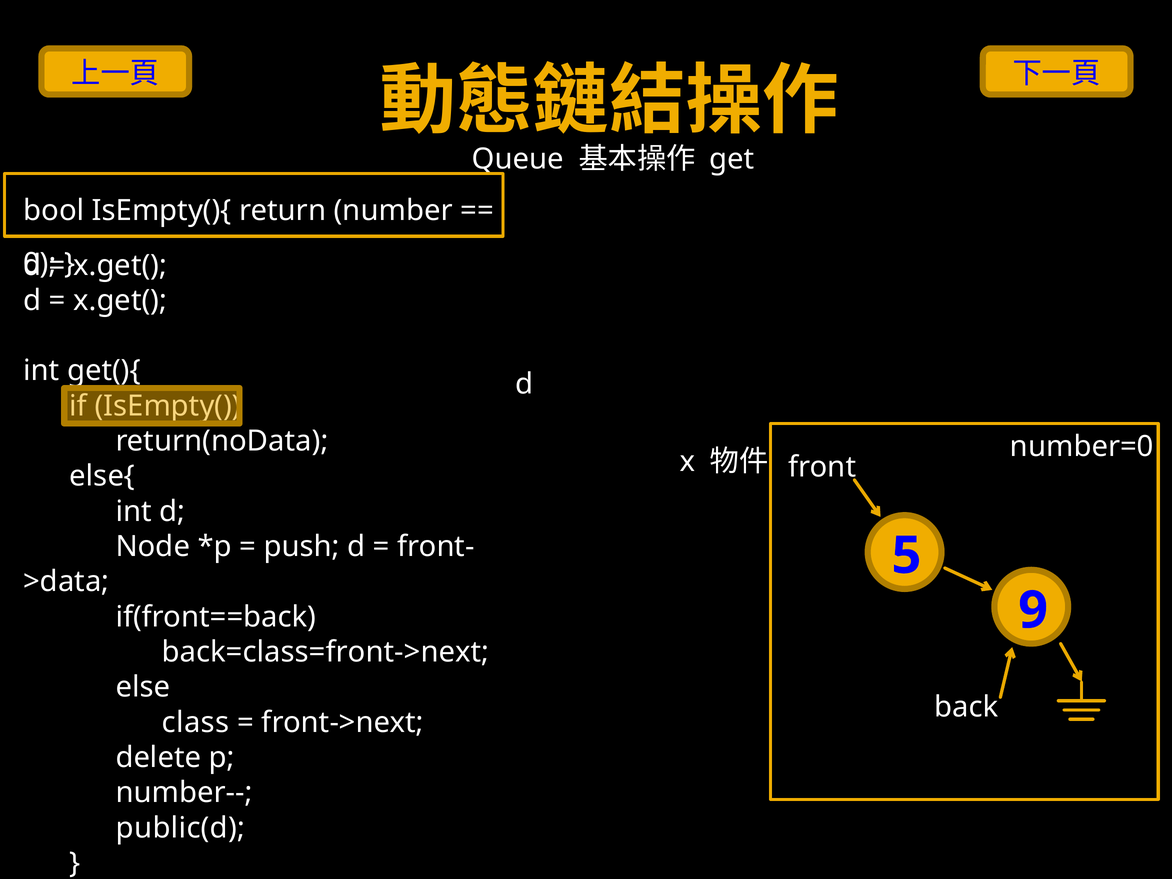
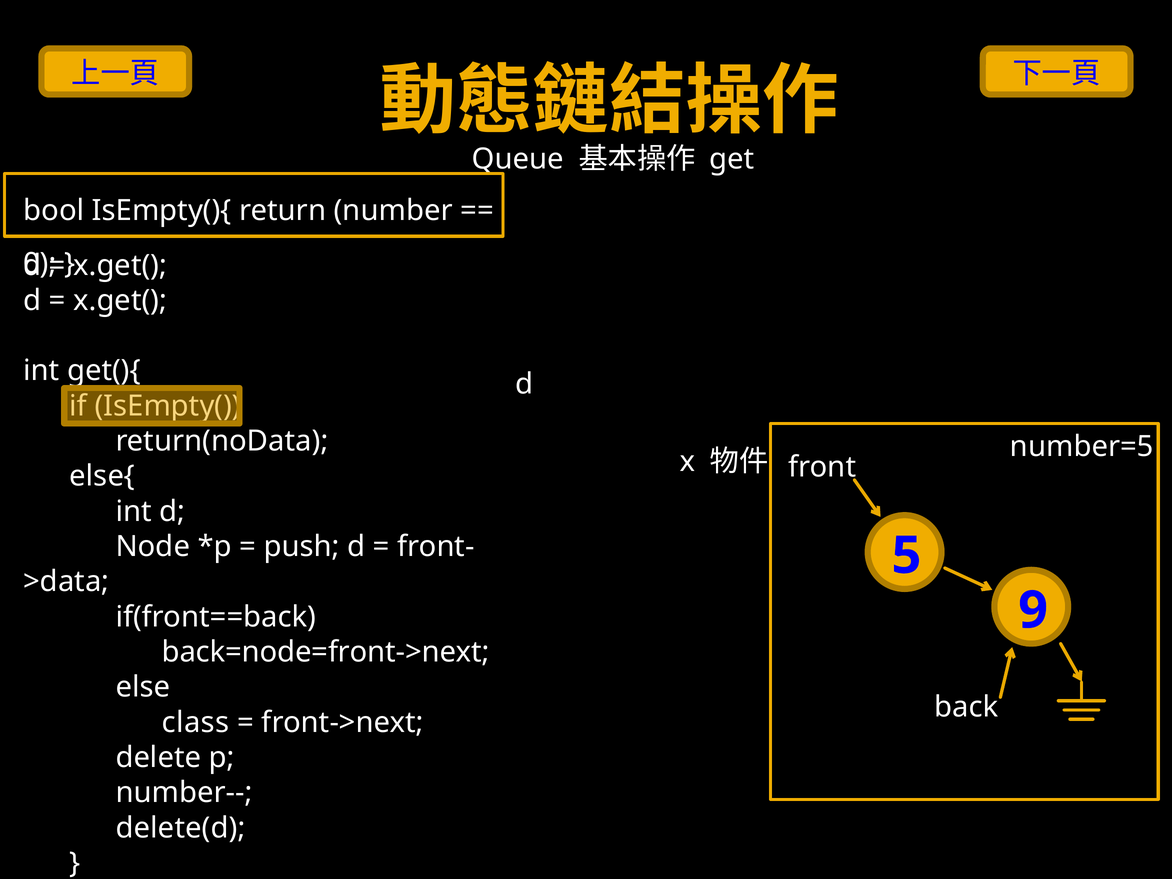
number=0: number=0 -> number=5 (1082, 446)
back=class=front->next: back=class=front->next -> back=node=front->next (326, 652)
public(d: public(d -> delete(d (181, 828)
